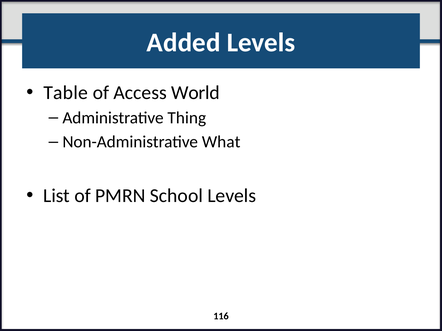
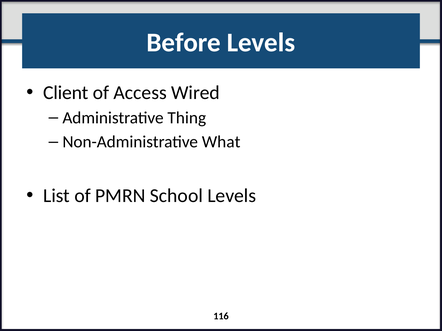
Added: Added -> Before (184, 43)
Table: Table -> Client (66, 93)
World: World -> Wired (195, 93)
